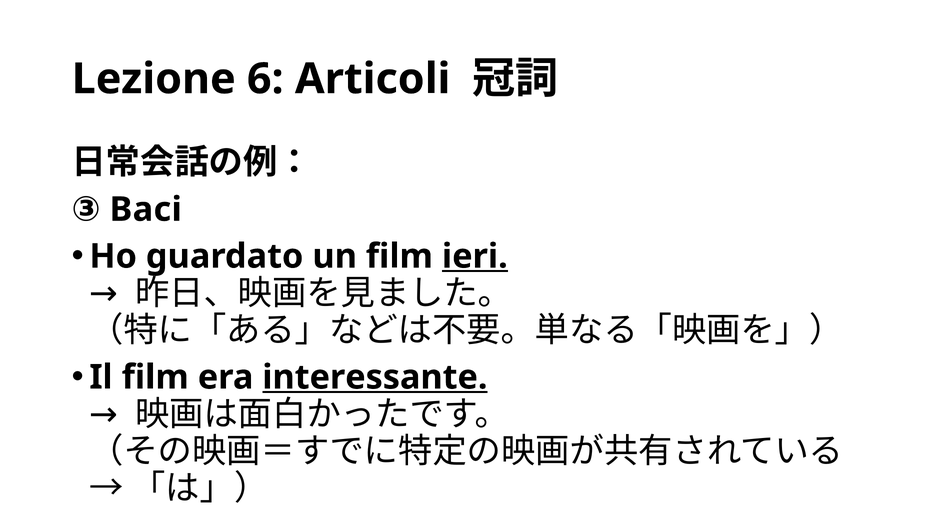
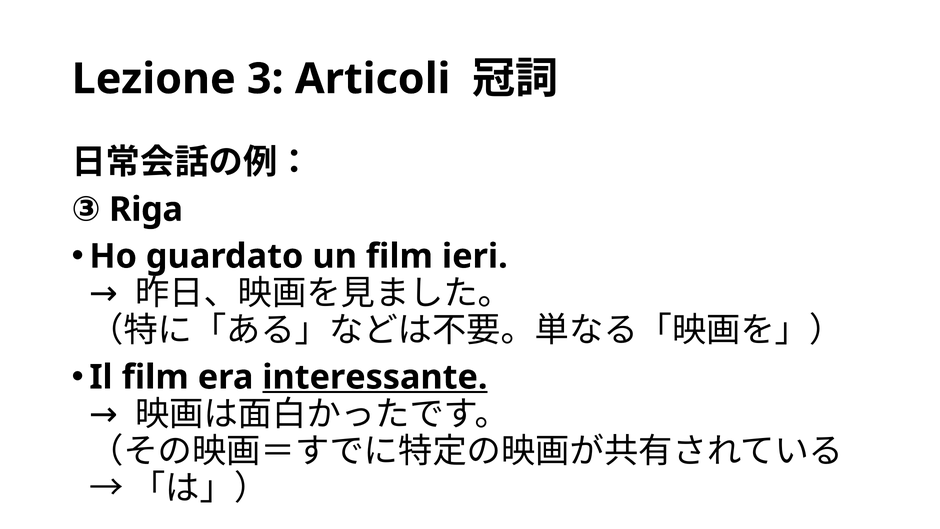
6: 6 -> 3 (265, 79)
Baci: Baci -> Riga (146, 209)
ieri underline: present -> none (475, 256)
